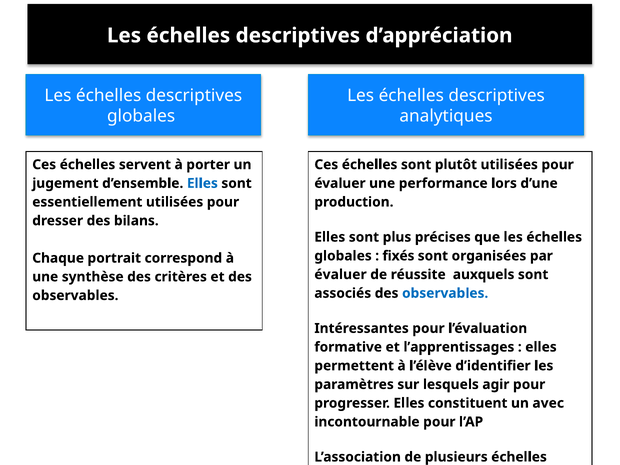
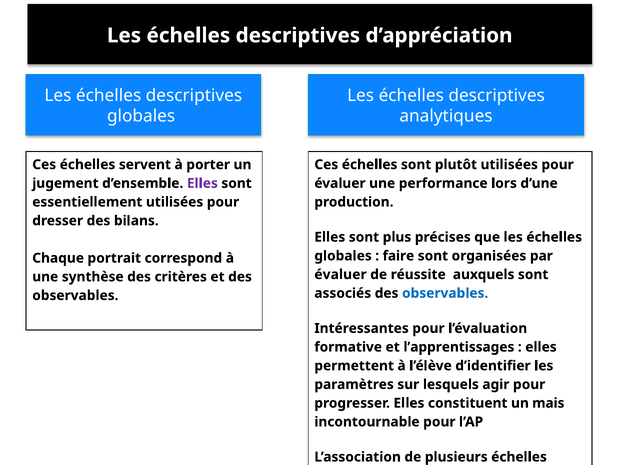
Elles colour: blue -> purple (202, 183)
fixés: fixés -> faire (398, 256)
avec: avec -> mais (548, 403)
